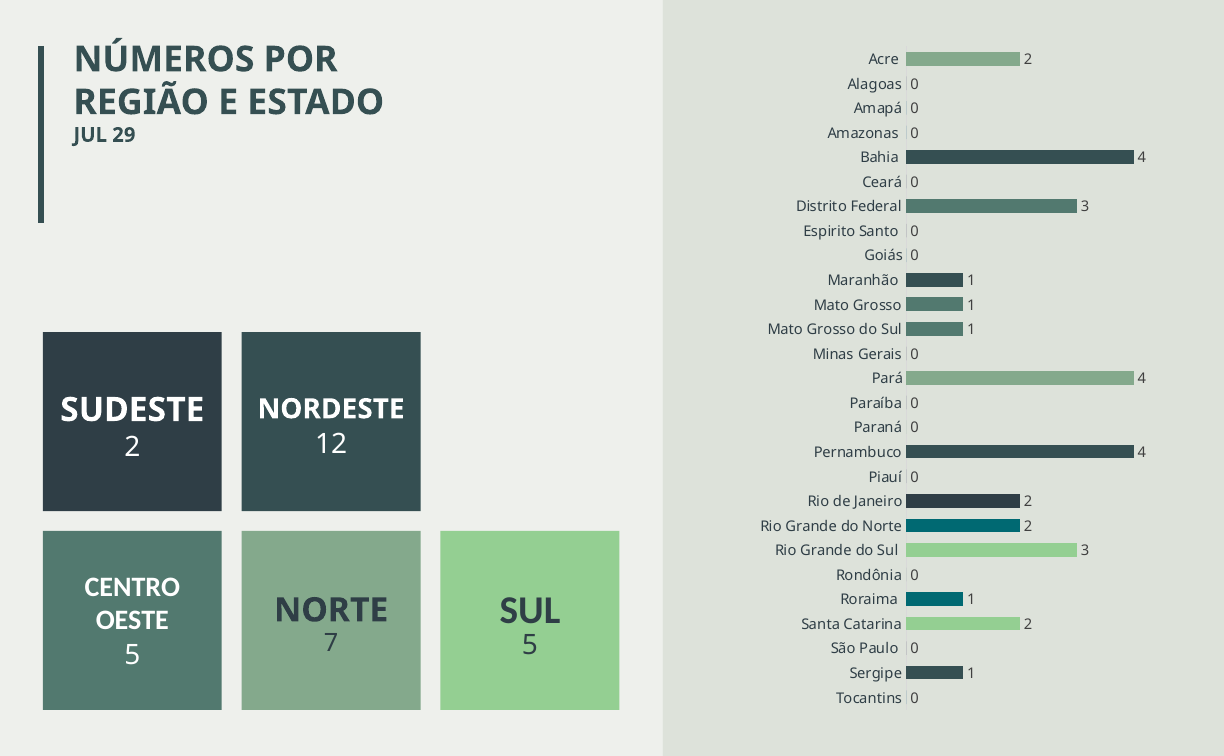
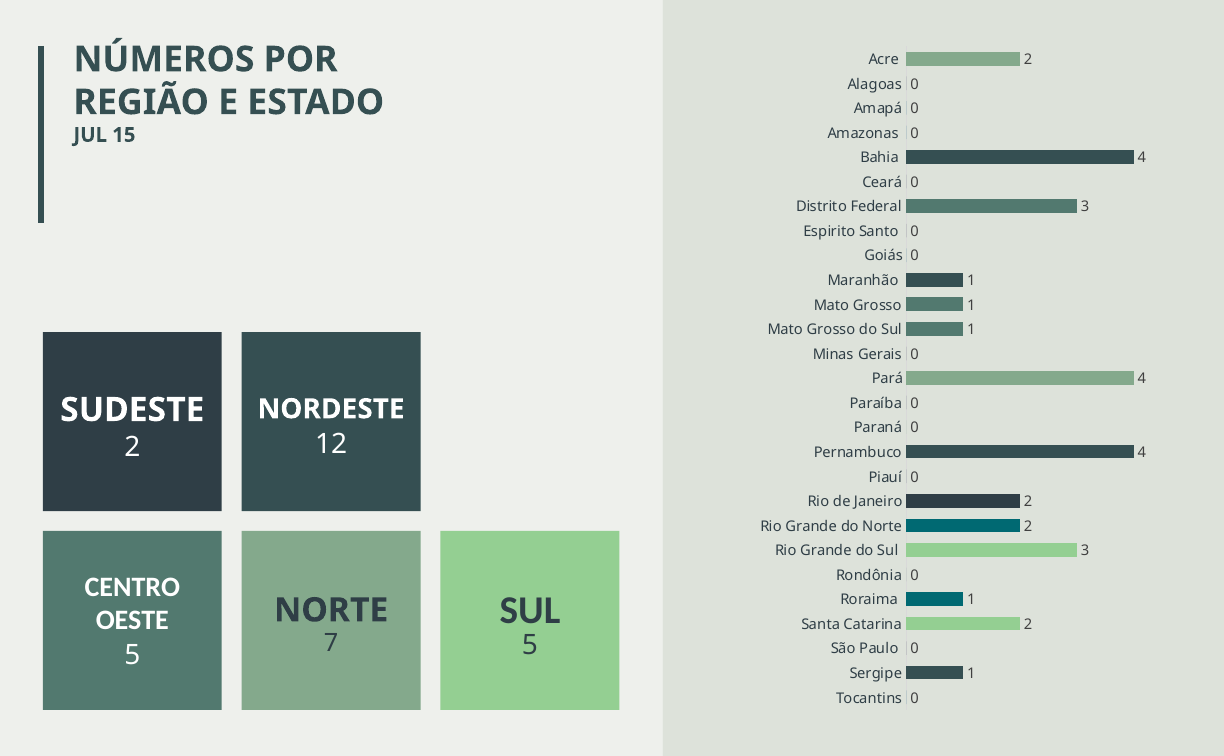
29: 29 -> 15 (124, 135)
